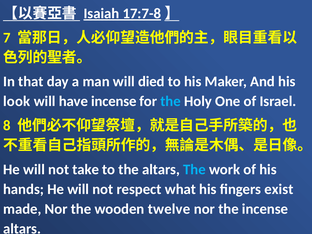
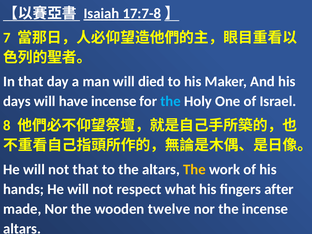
look: look -> days (17, 101)
not take: take -> that (86, 169)
The colour: light blue -> yellow (195, 169)
exist: exist -> after (279, 189)
